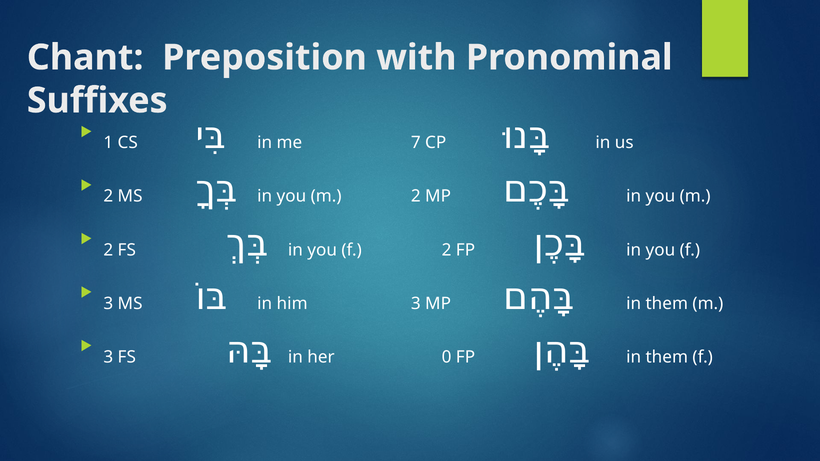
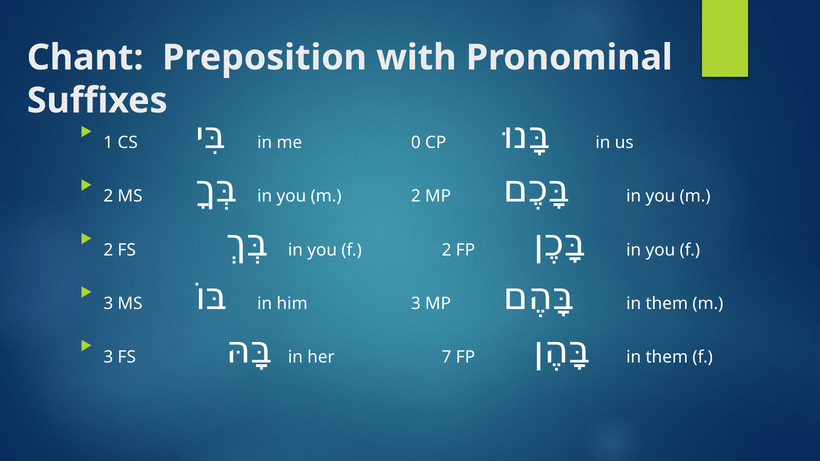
7: 7 -> 0 (416, 143)
0: 0 -> 7 (447, 357)
